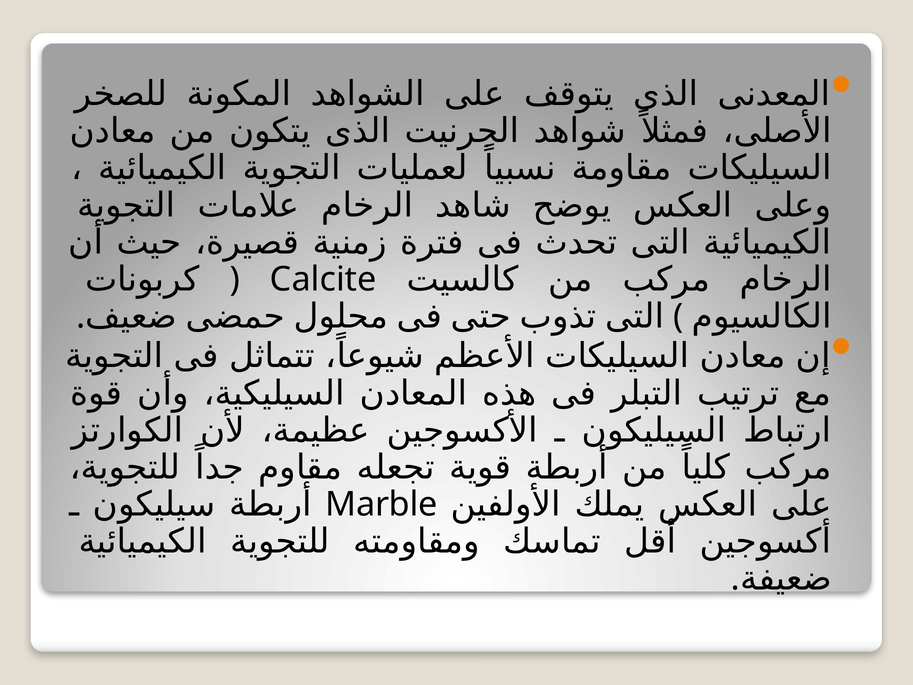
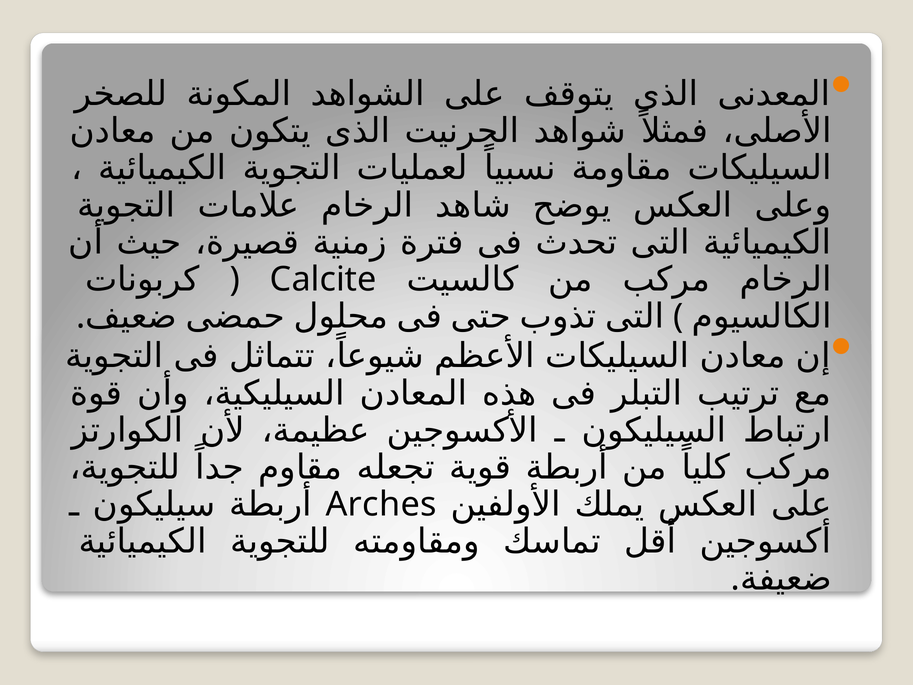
Marble: Marble -> Arches (381, 504)
